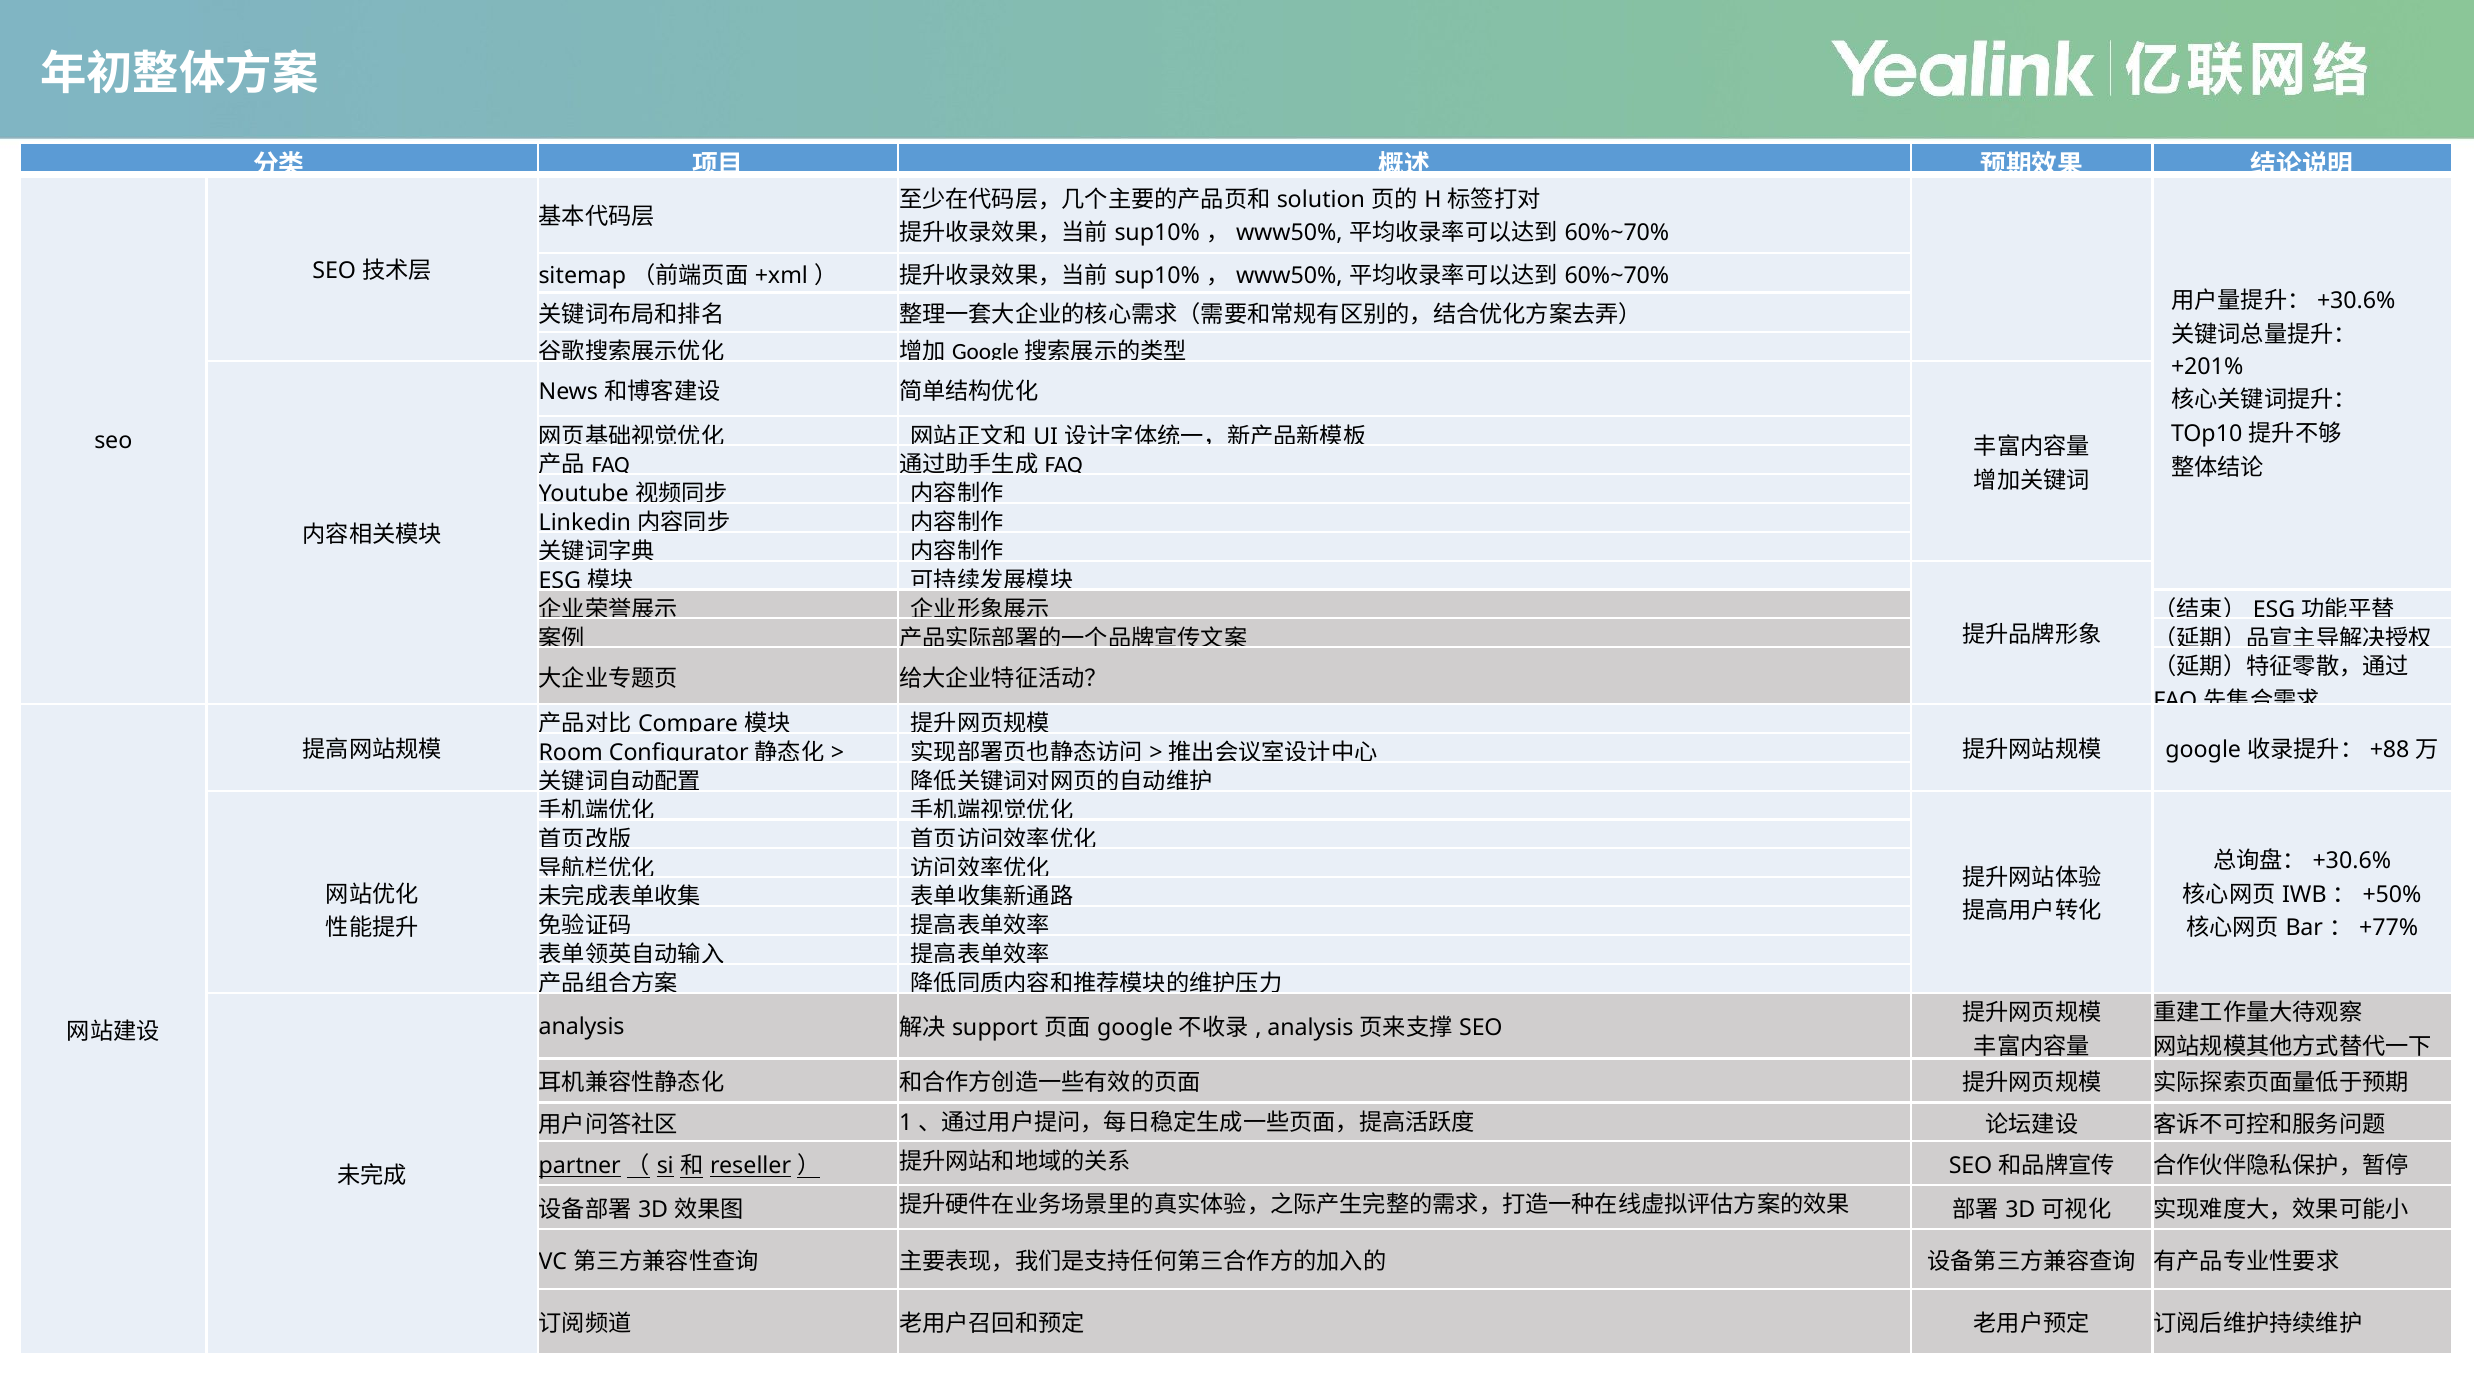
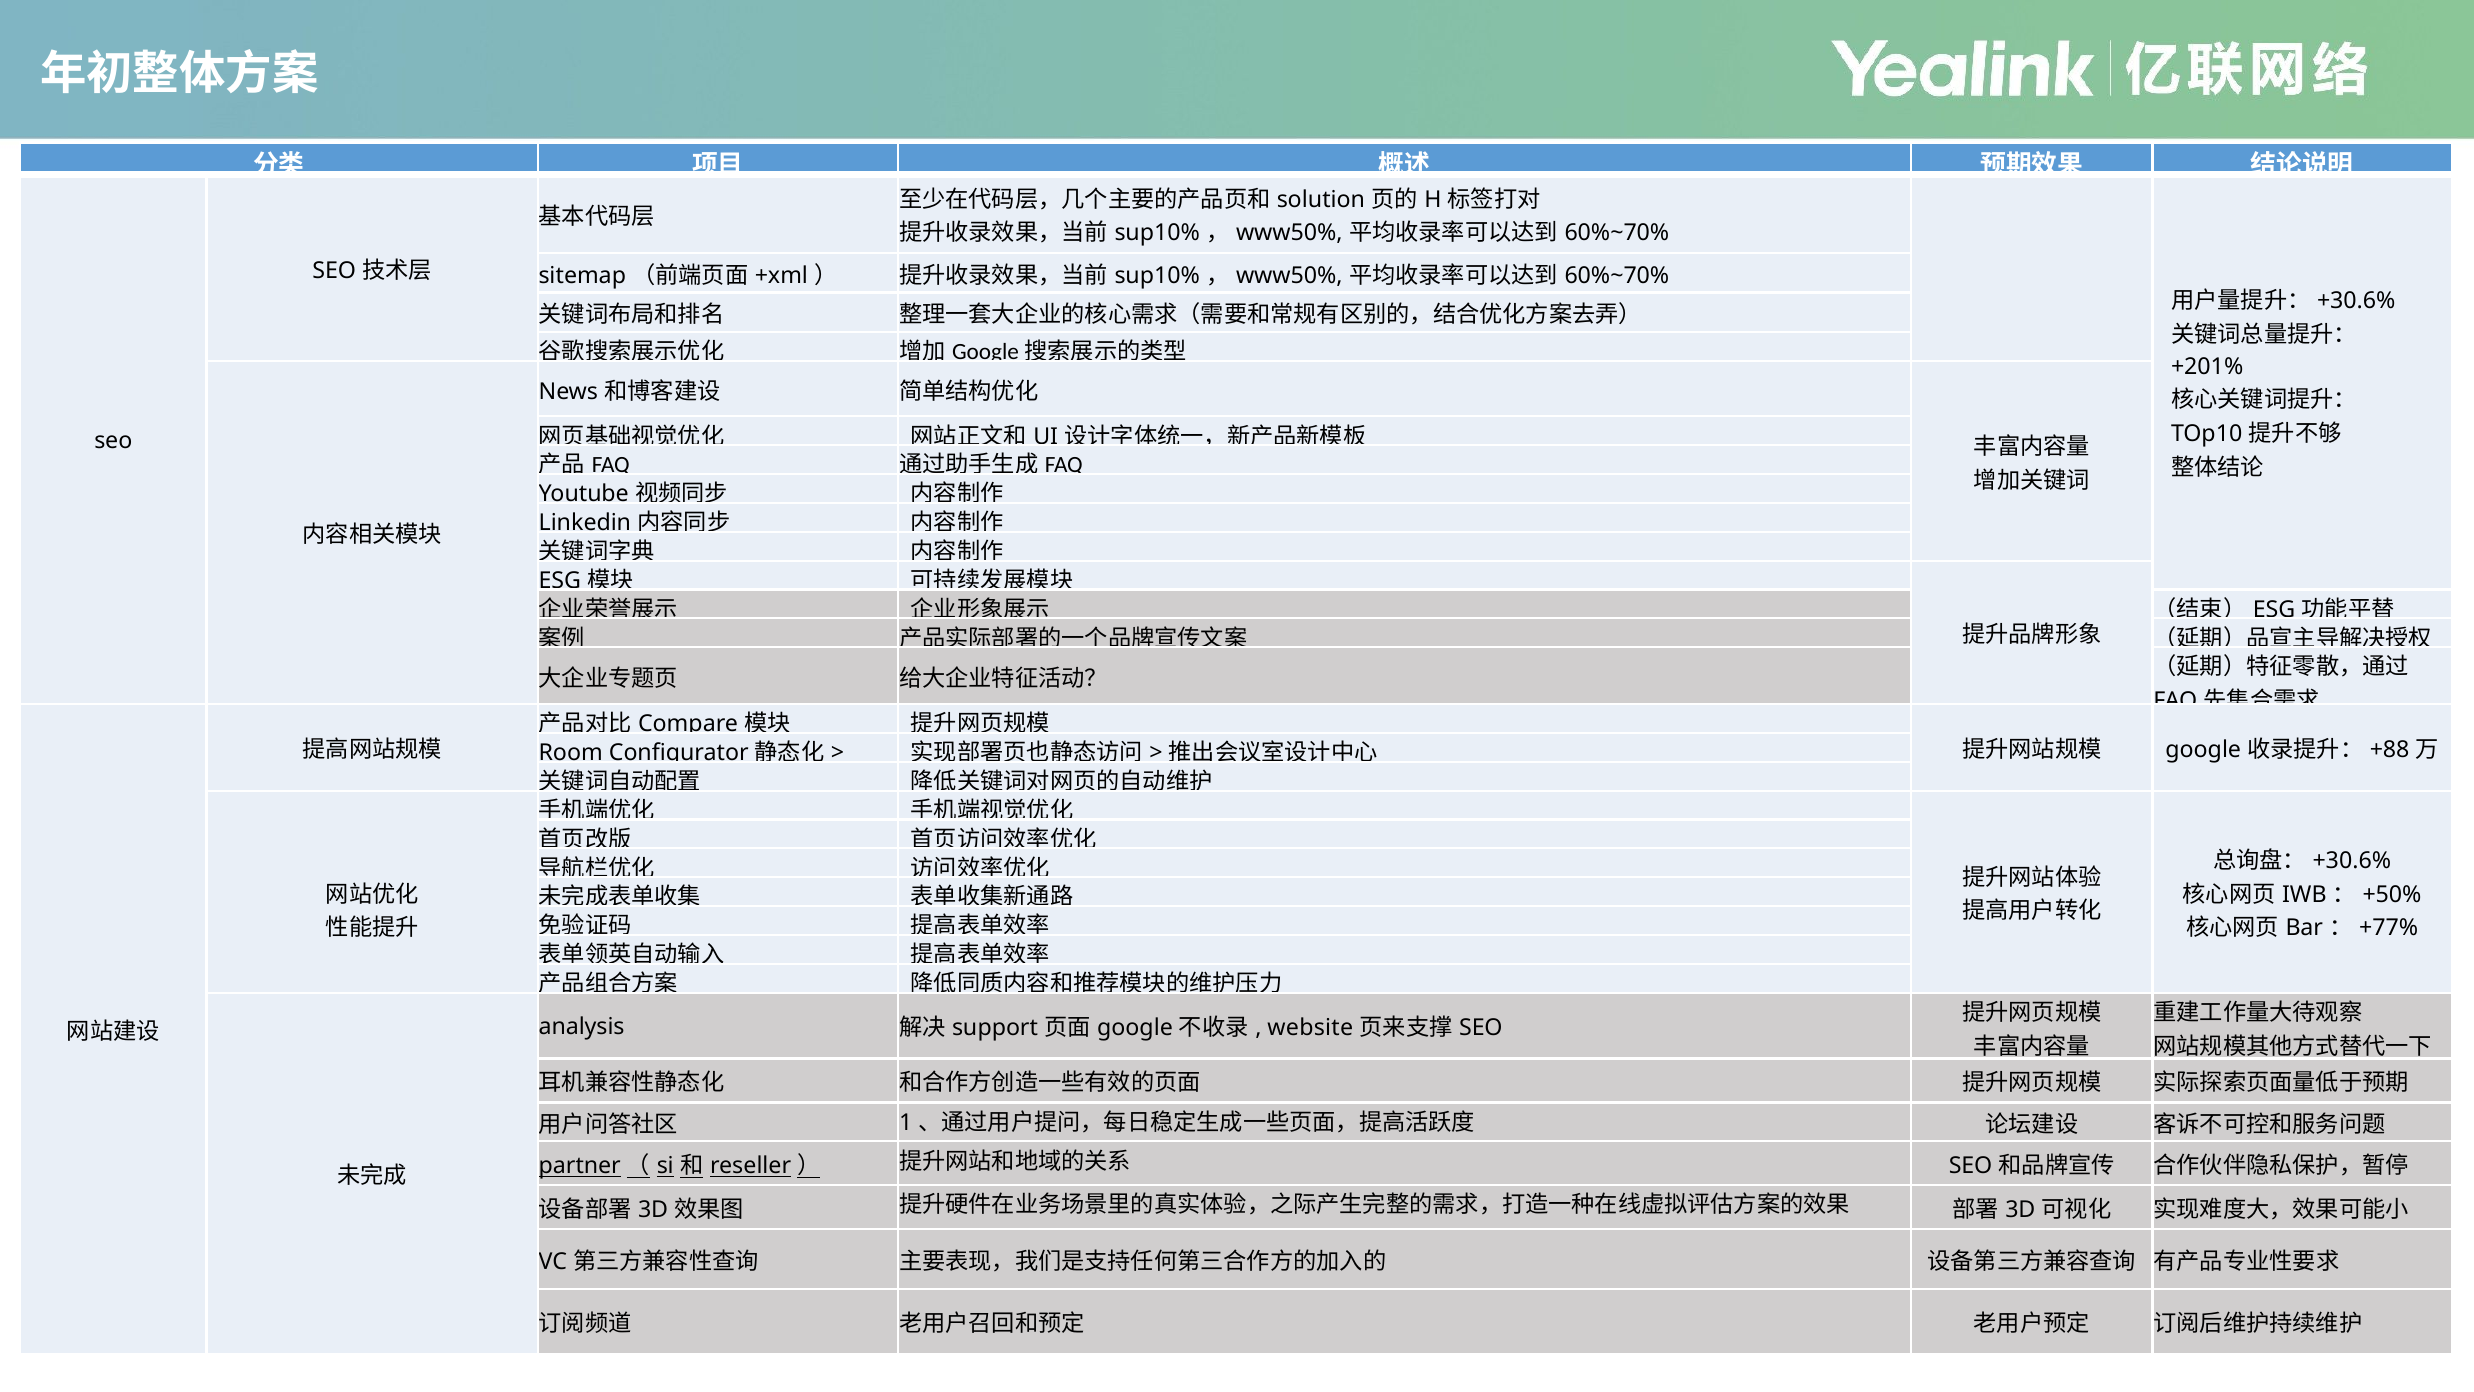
analysis: analysis -> website (1310, 1028)
